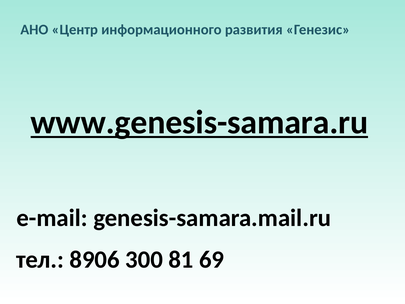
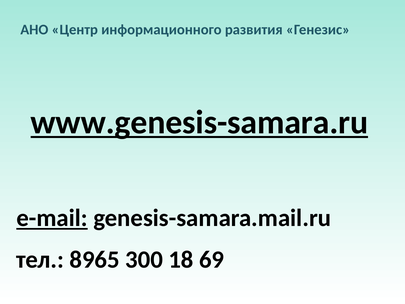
e-mail underline: none -> present (52, 218)
8906: 8906 -> 8965 (95, 259)
81: 81 -> 18 (181, 259)
